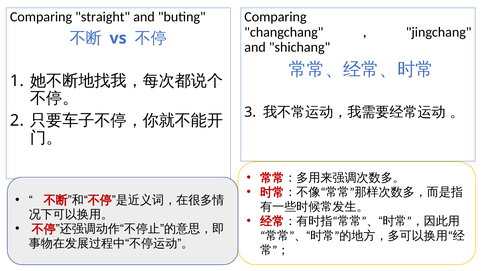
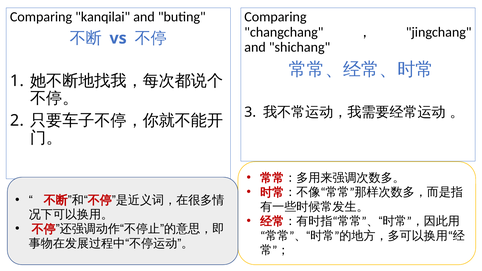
straight: straight -> kanqilai (103, 17)
